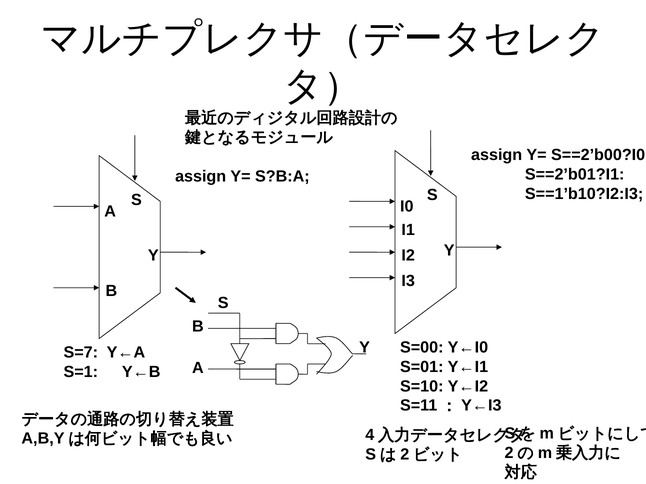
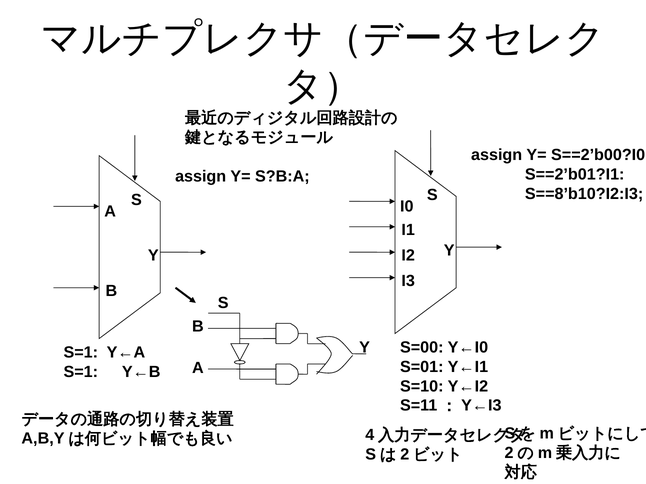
S==1’b10?I2:I3: S==1’b10?I2:I3 -> S==8’b10?I2:I3 (584, 194)
S=7: S=7 -> S=1 (81, 353)
